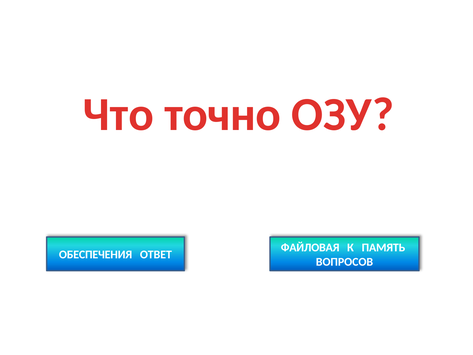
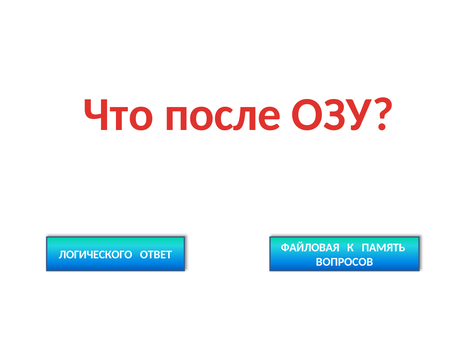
точно: точно -> после (223, 115)
ОБЕСПЕЧЕНИЯ: ОБЕСПЕЧЕНИЯ -> ЛОГИЧЕСКОГО (96, 255)
